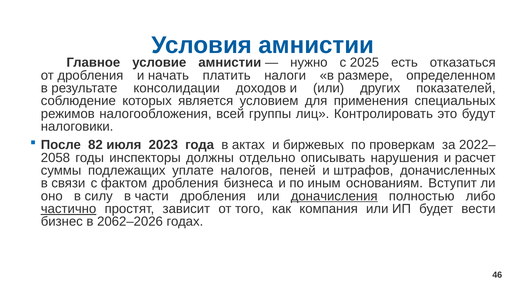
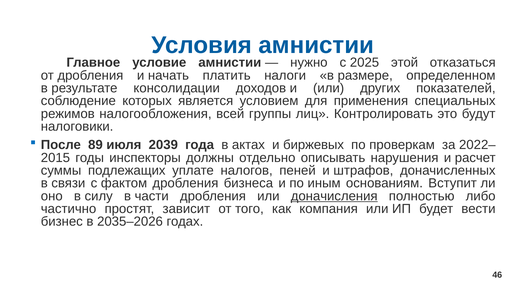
есть: есть -> этой (405, 63)
82: 82 -> 89 (95, 145)
2023: 2023 -> 2039 (163, 145)
2058: 2058 -> 2015 (55, 158)
частично underline: present -> none (69, 209)
2062–2026: 2062–2026 -> 2035–2026 (130, 221)
